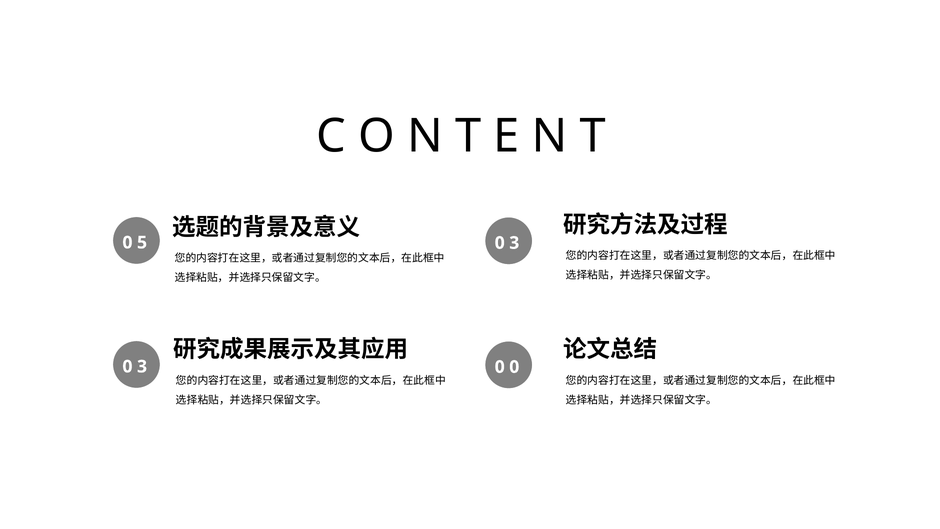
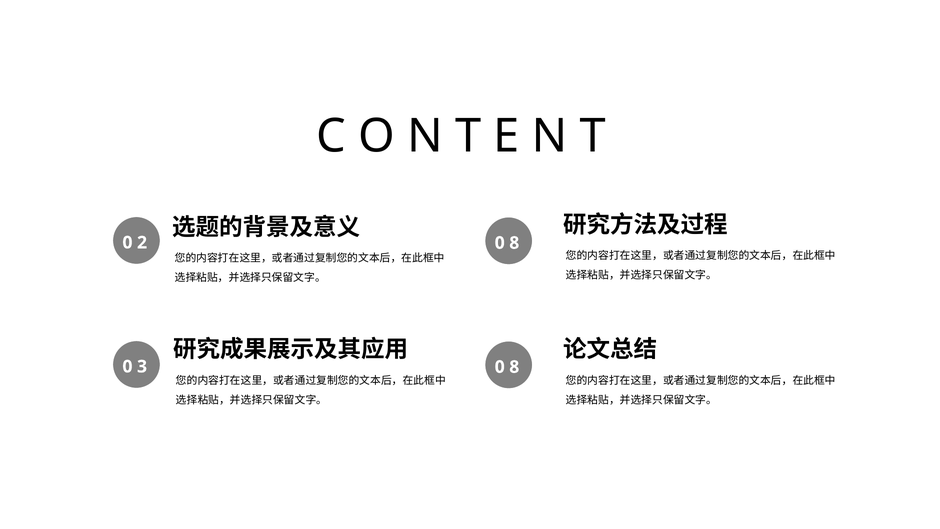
5: 5 -> 2 (142, 243)
3: 3 -> 8 (514, 243)
0: 0 -> 8 (514, 367)
